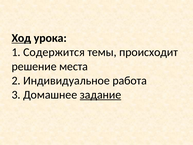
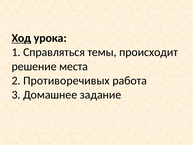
Содержится: Содержится -> Справляться (54, 52)
Индивидуальное: Индивидуальное -> Противоречивых (66, 80)
задание underline: present -> none (101, 95)
